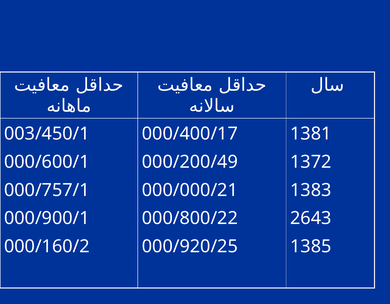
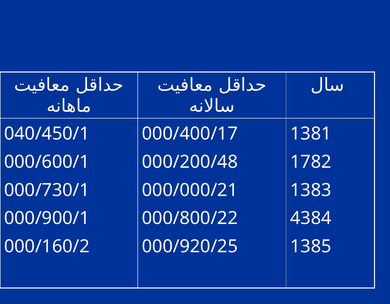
003/450/1: 003/450/1 -> 040/450/1 (47, 133)
000/200/49: 000/200/49 -> 000/200/48 (190, 162)
1372: 1372 -> 1782 (311, 162)
000/757/1: 000/757/1 -> 000/730/1 (47, 190)
2643: 2643 -> 4384 (311, 218)
